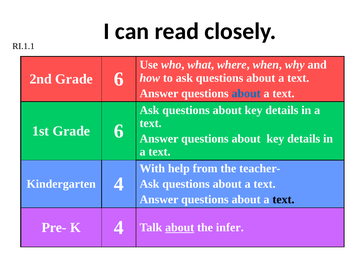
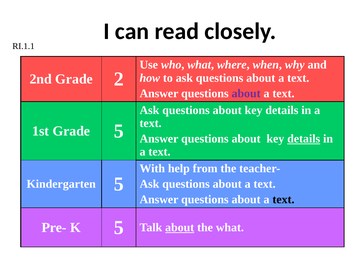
2nd Grade 6: 6 -> 2 (119, 79)
about colour: blue -> purple (246, 93)
1st Grade 6: 6 -> 5 (119, 131)
details underline: none -> present (304, 139)
Kindergarten 4: 4 -> 5 (119, 184)
K 4: 4 -> 5 (119, 228)
the infer: infer -> what (230, 227)
